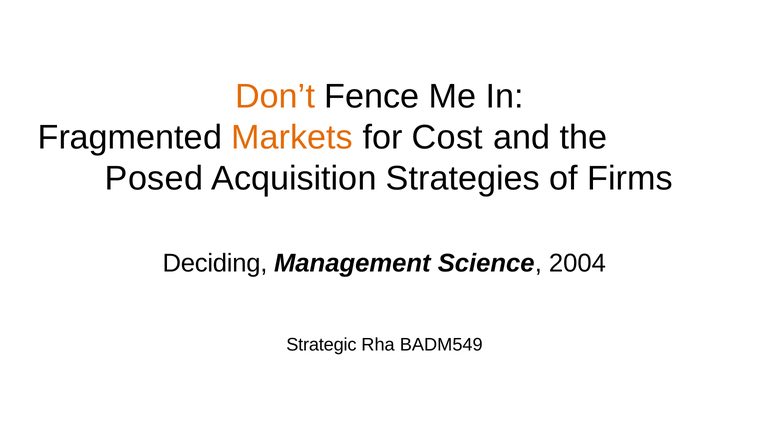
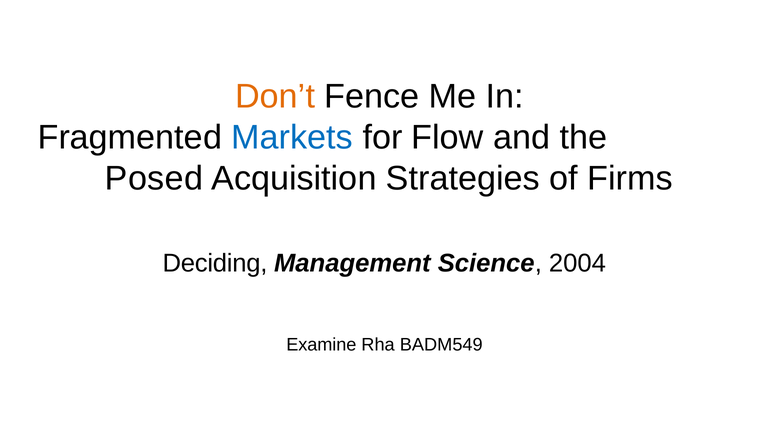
Markets colour: orange -> blue (292, 137)
Cost: Cost -> Flow (447, 137)
Strategic: Strategic -> Examine (321, 345)
